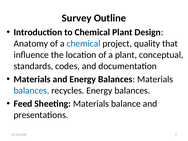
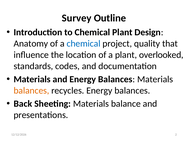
conceptual: conceptual -> overlooked (161, 55)
balances colour: blue -> orange (31, 91)
Feed: Feed -> Back (23, 104)
